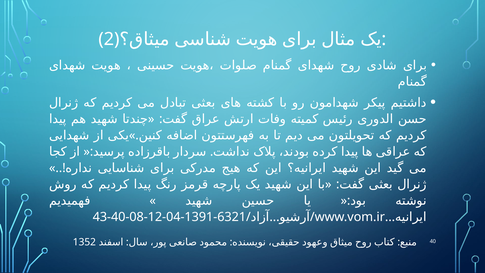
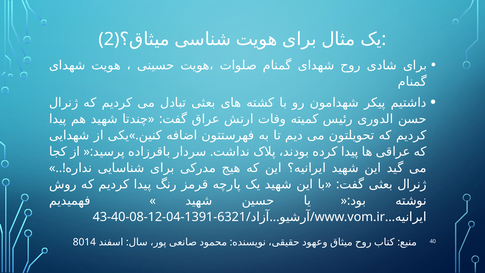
1352: 1352 -> 8014 (84, 242)
